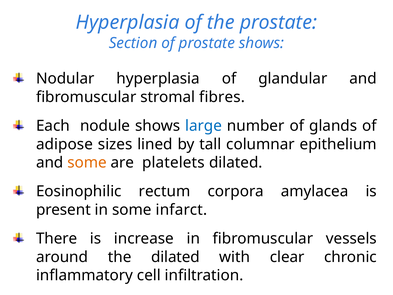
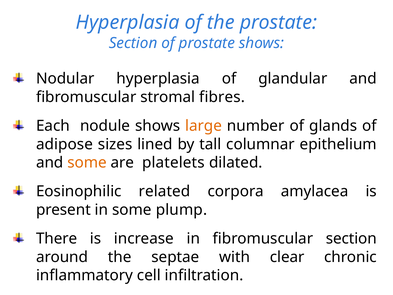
large colour: blue -> orange (204, 126)
rectum: rectum -> related (165, 191)
infarct: infarct -> plump (181, 210)
fibromuscular vessels: vessels -> section (351, 238)
the dilated: dilated -> septae (175, 257)
